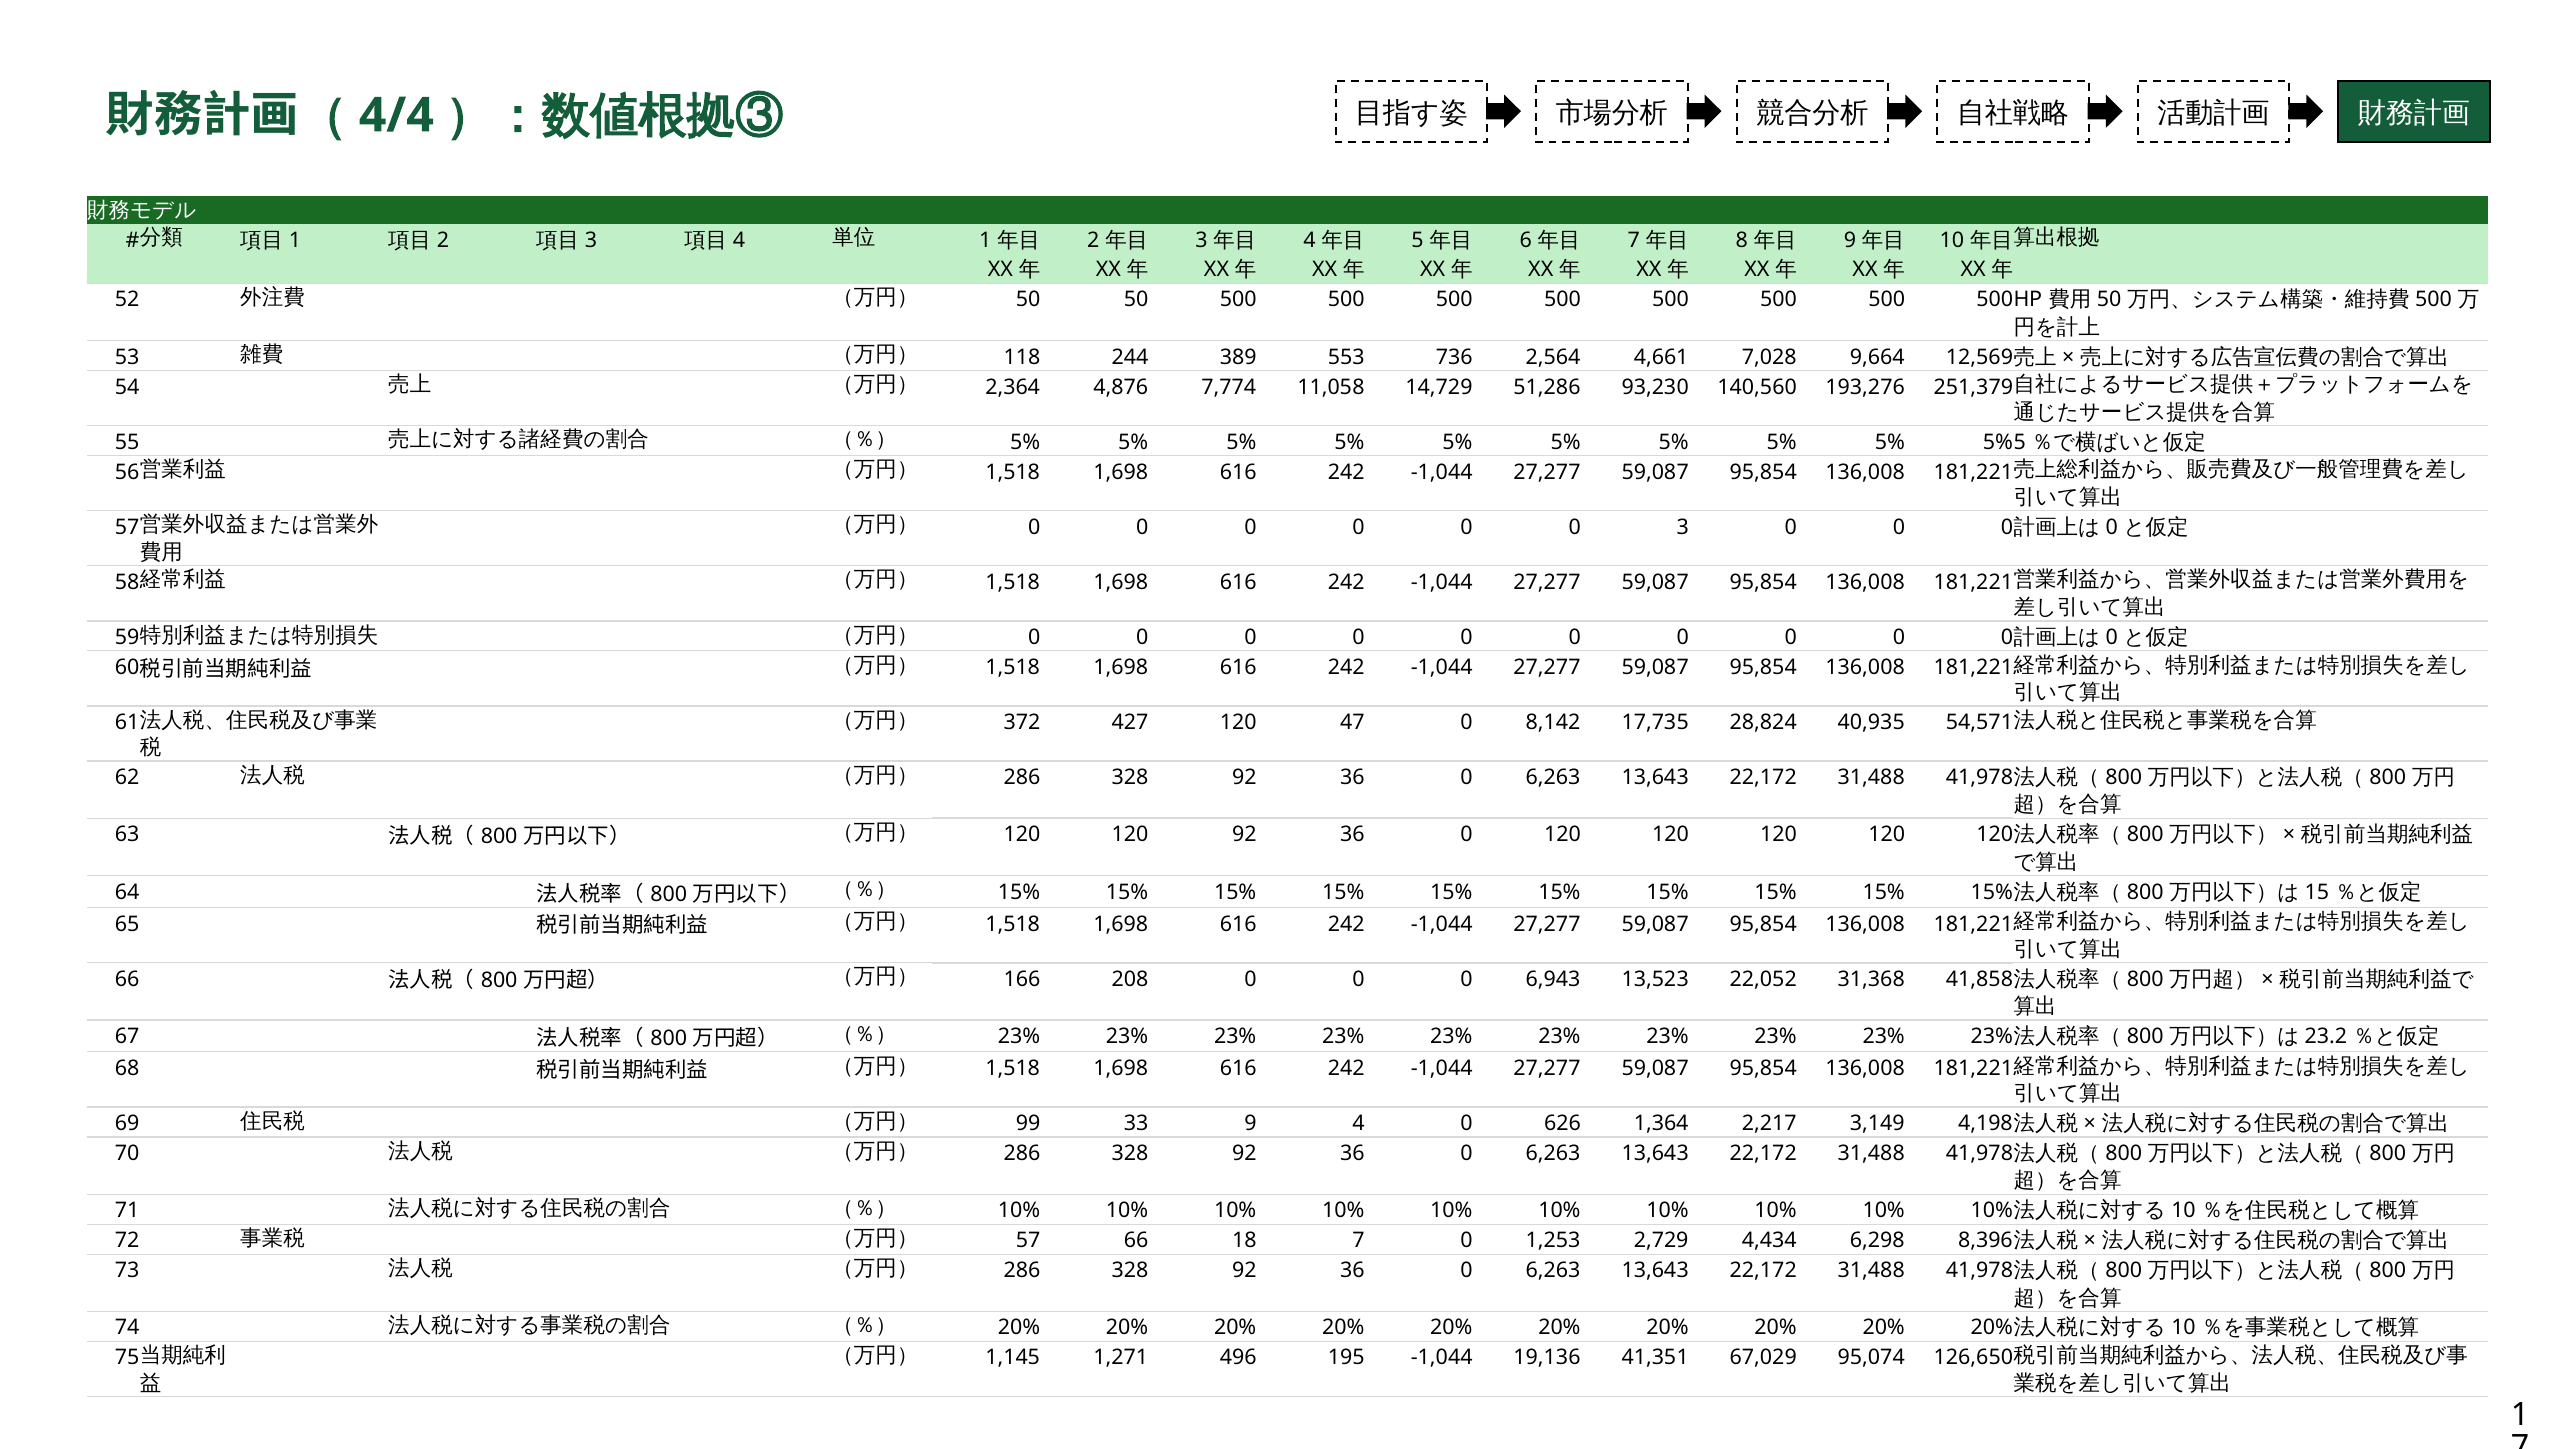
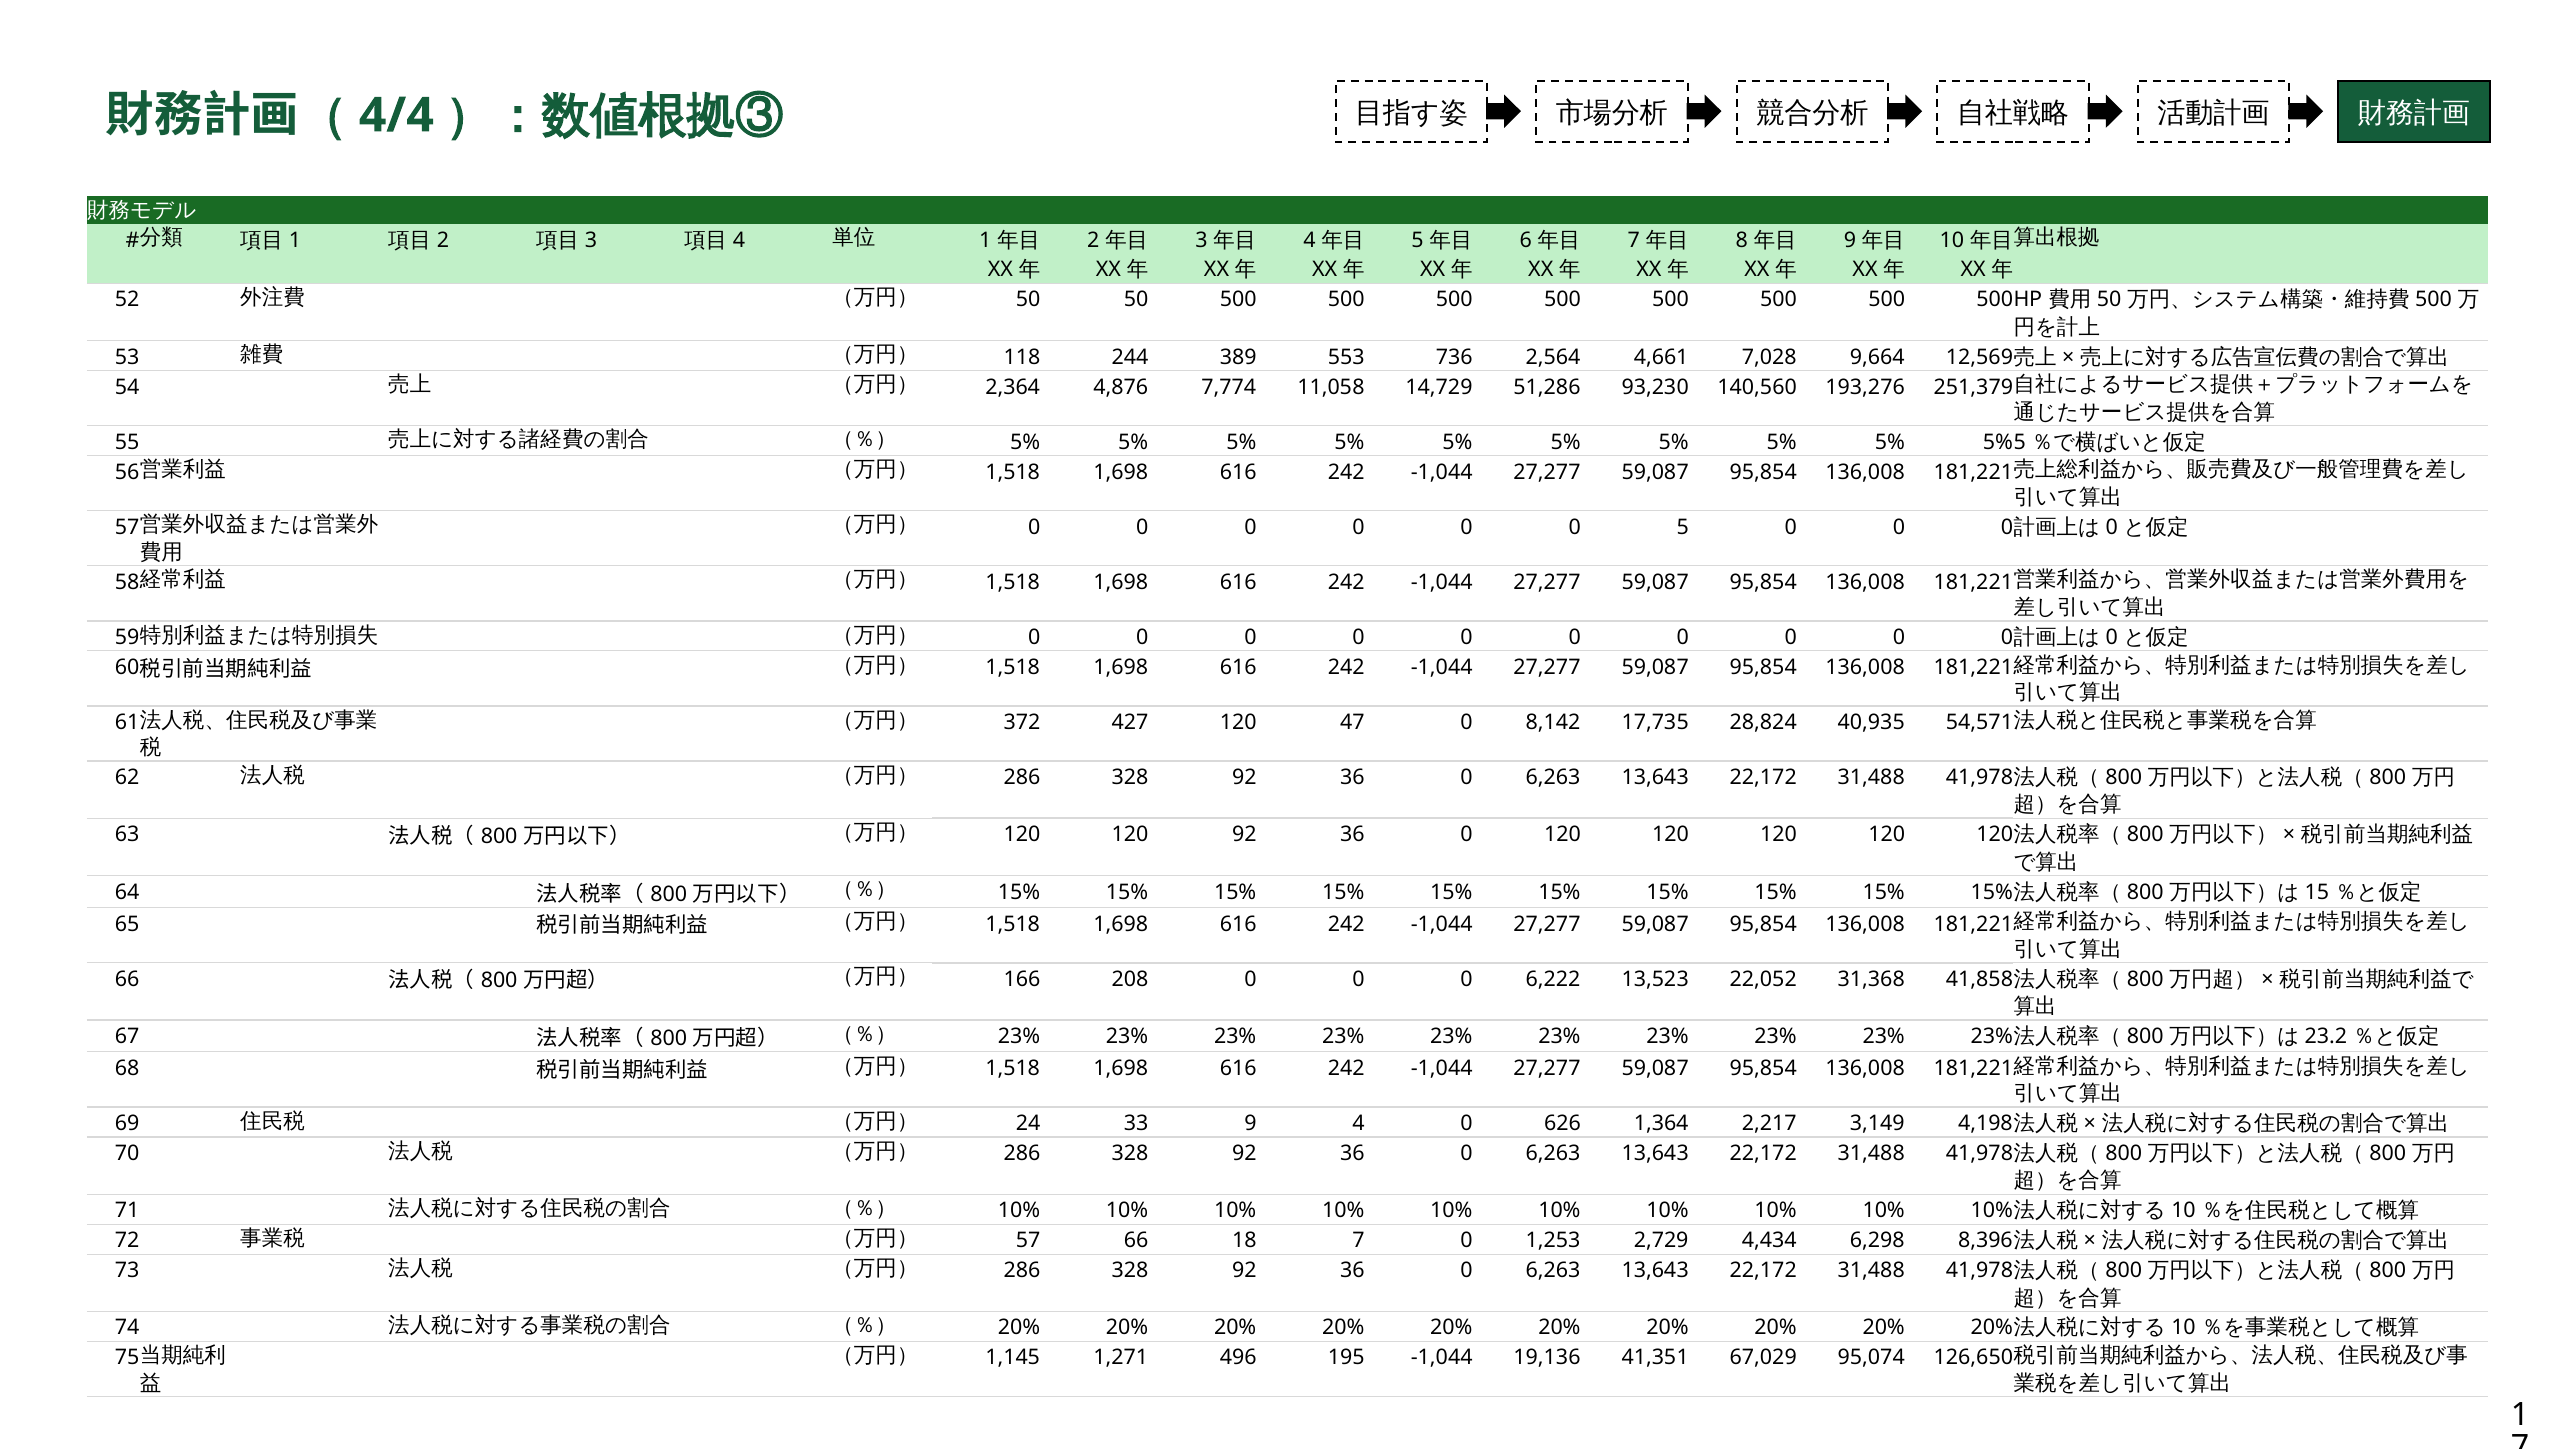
0 3: 3 -> 5 (1683, 527)
6,943: 6,943 -> 6,222 (1553, 979)
99: 99 -> 24 (1028, 1123)
